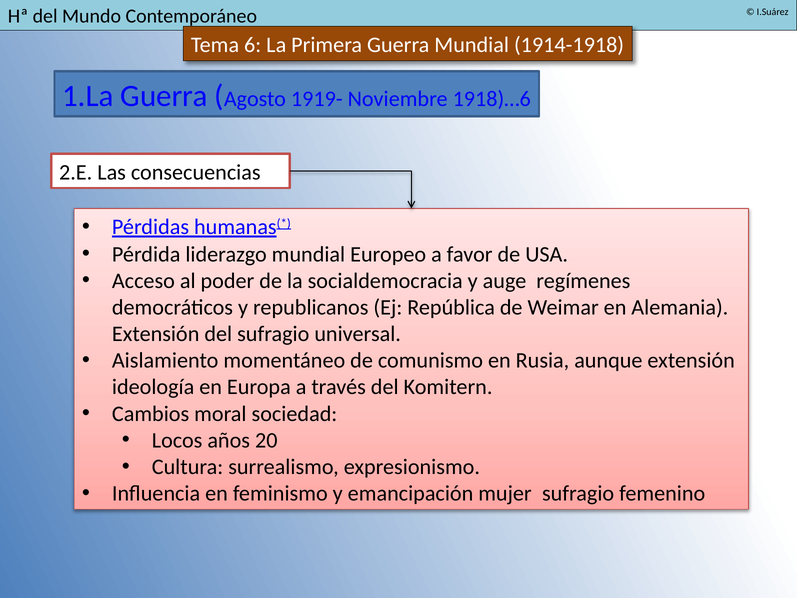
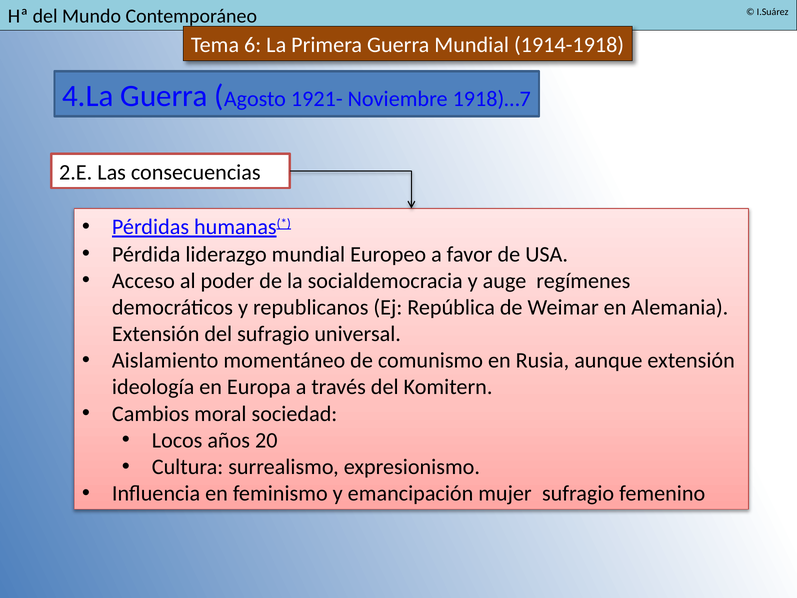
1.La: 1.La -> 4.La (88, 96)
1919-: 1919- -> 1921- (317, 99)
1918)…6: 1918)…6 -> 1918)…7 (492, 99)
